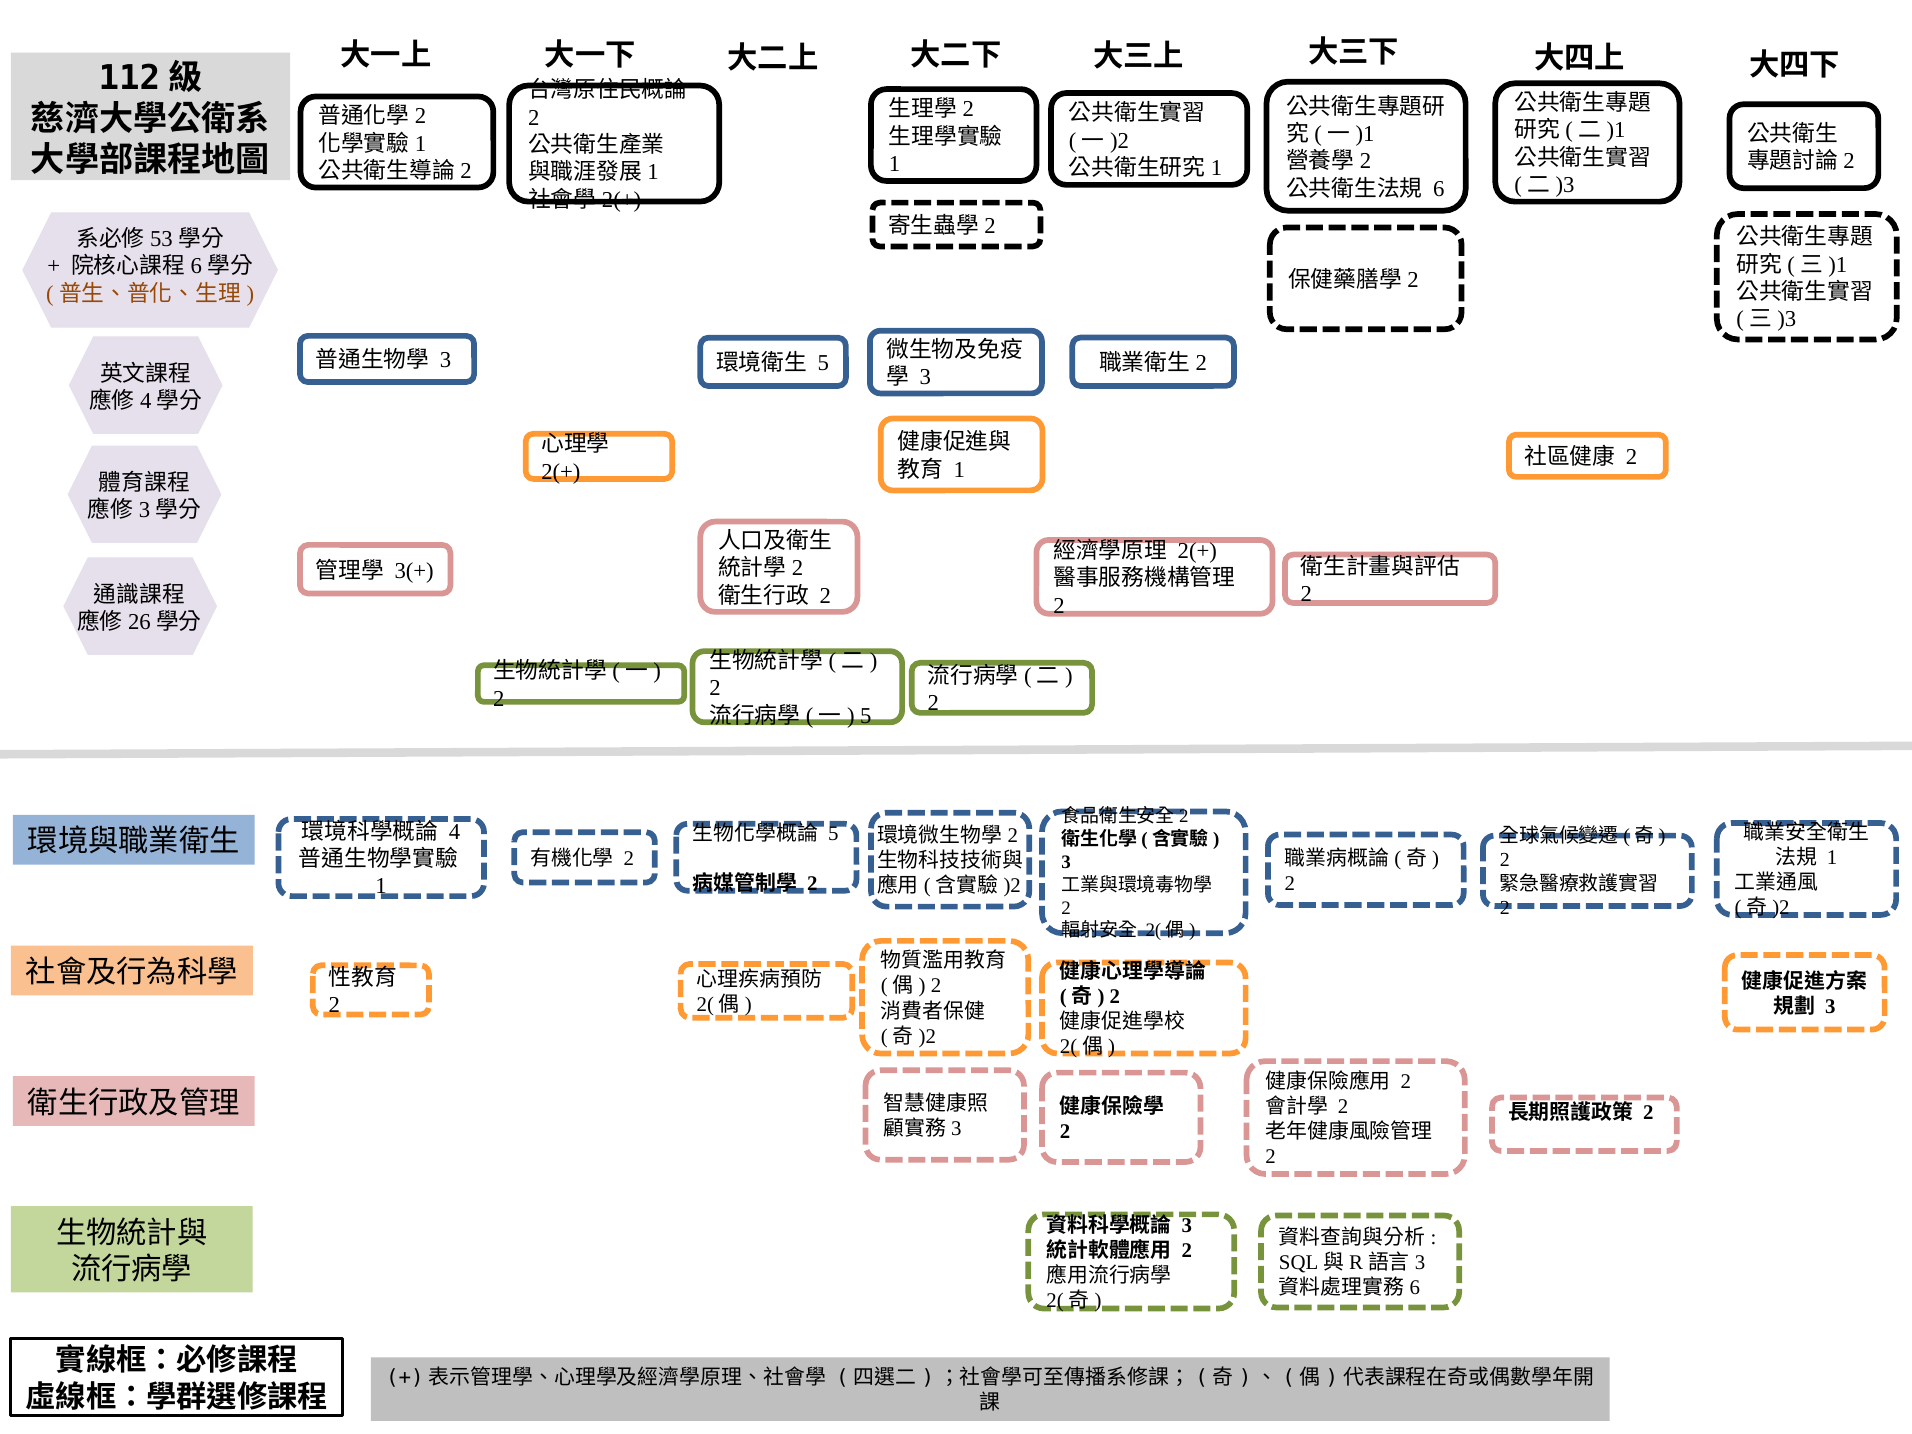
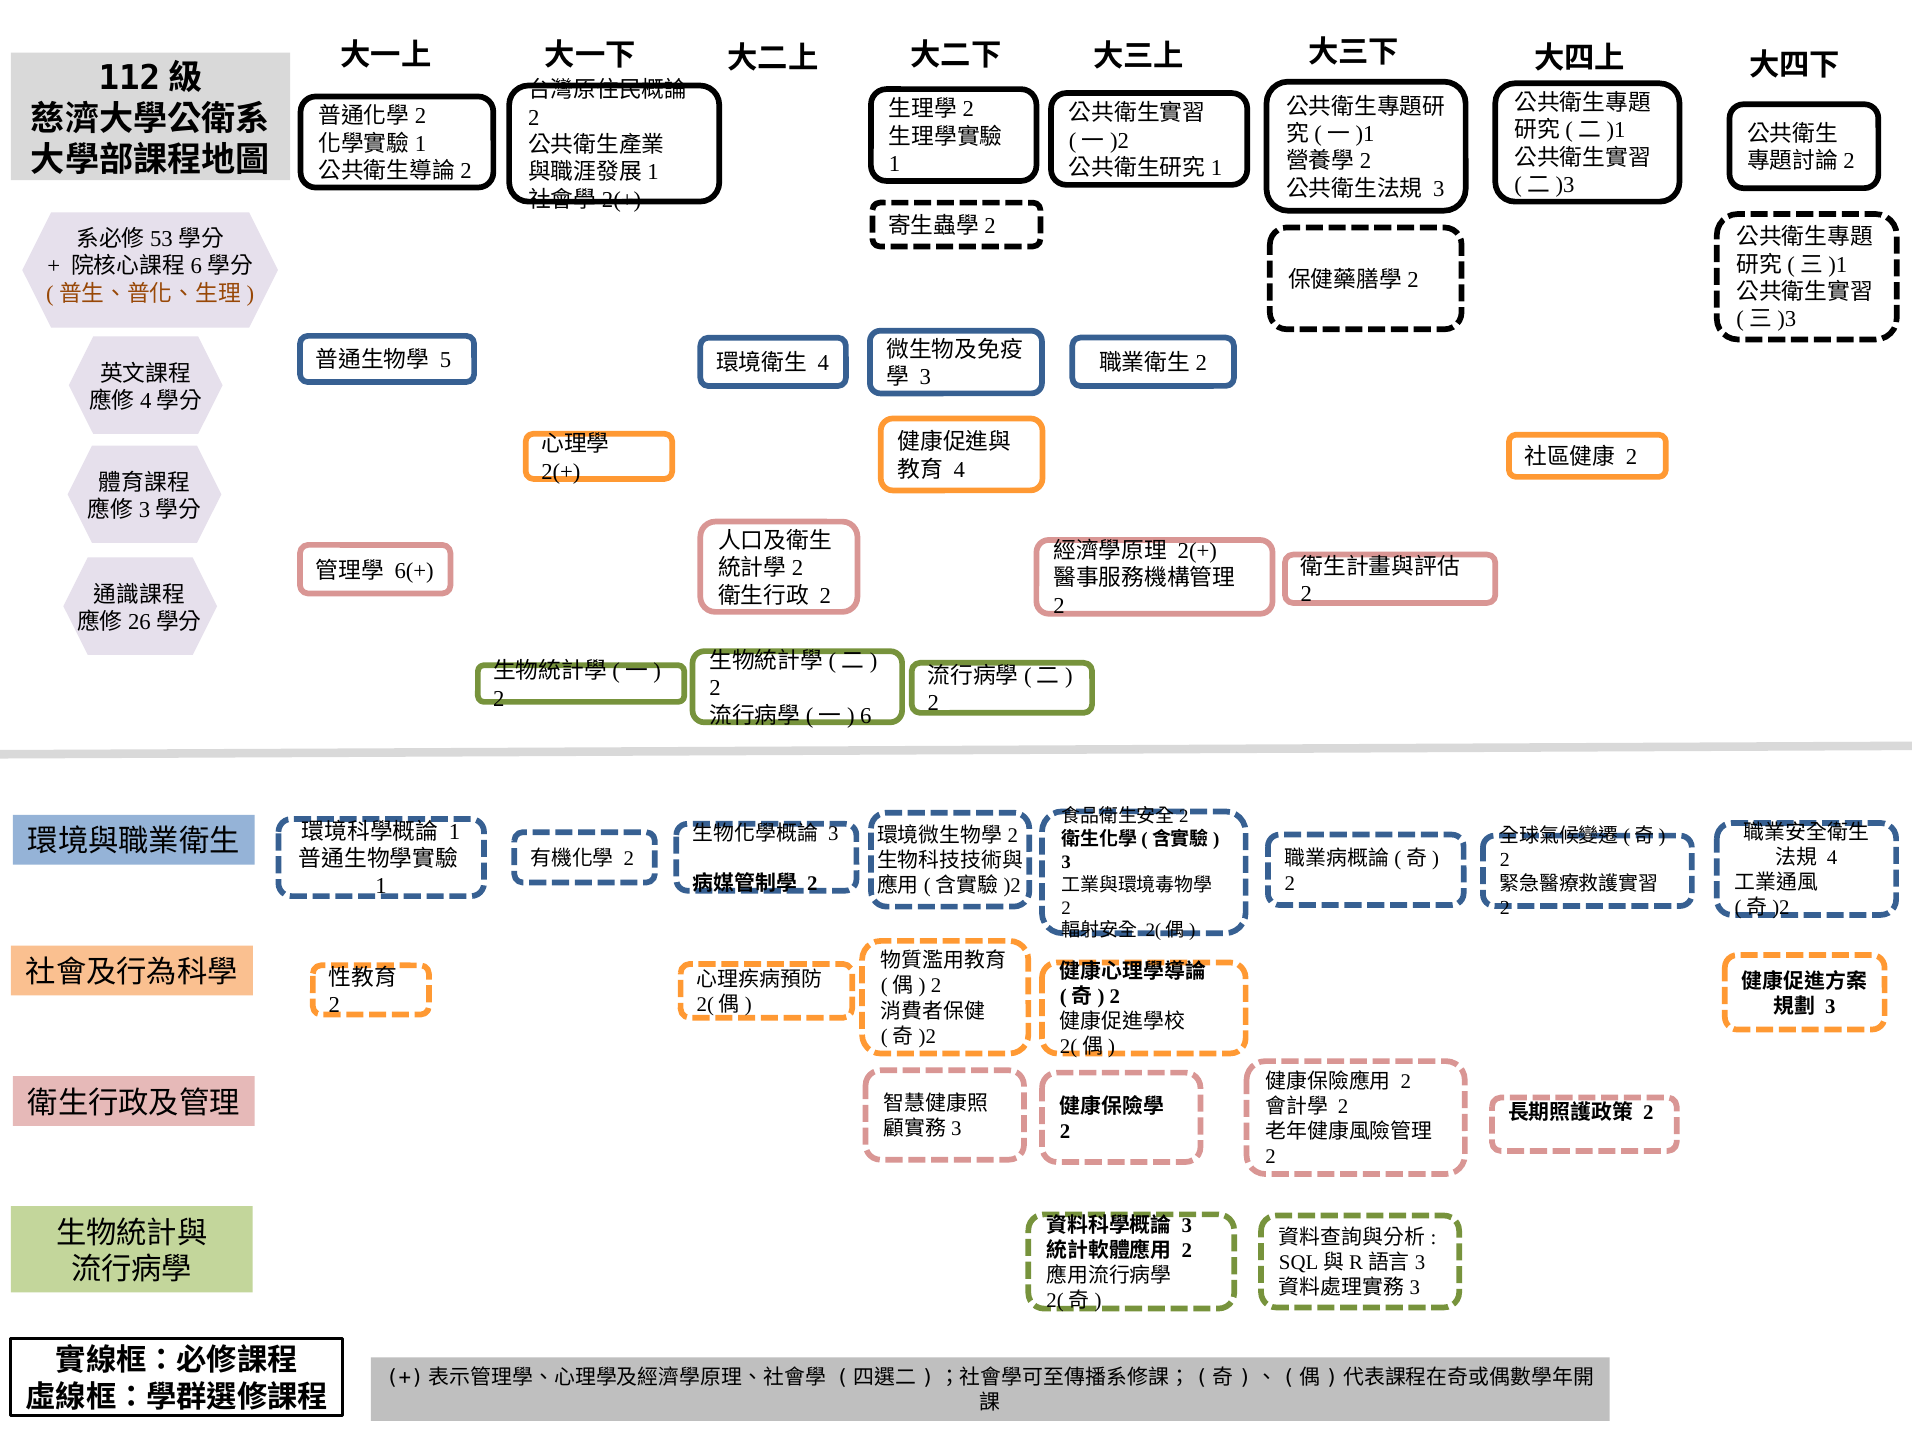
6: 6 -> 3 (1439, 189)
3: 3 -> 5 (446, 360)
5: 5 -> 4 (823, 363)
1: 1 -> 4 (959, 470)
3(+: 3(+ -> 6(+ (414, 571)
5: 5 -> 6 (866, 716)
4: 4 -> 1 (455, 832)
5: 5 -> 3 (833, 834)
1: 1 -> 4 (1832, 858)
6: 6 -> 3 (1415, 1288)
